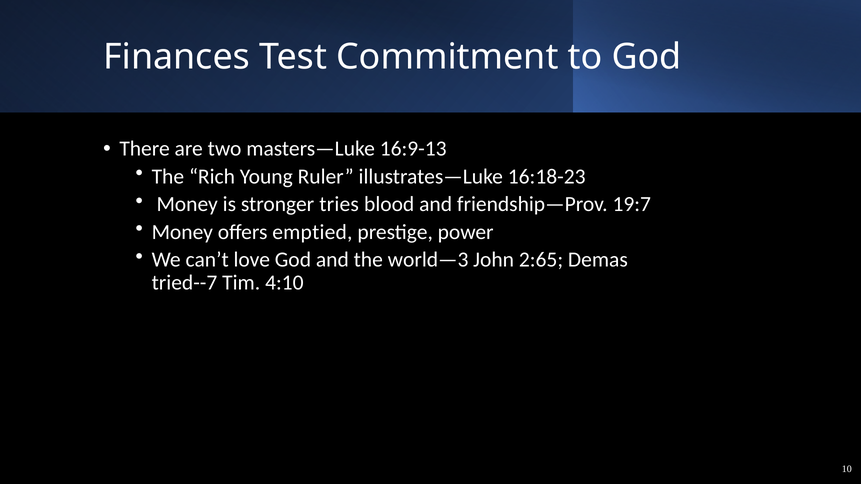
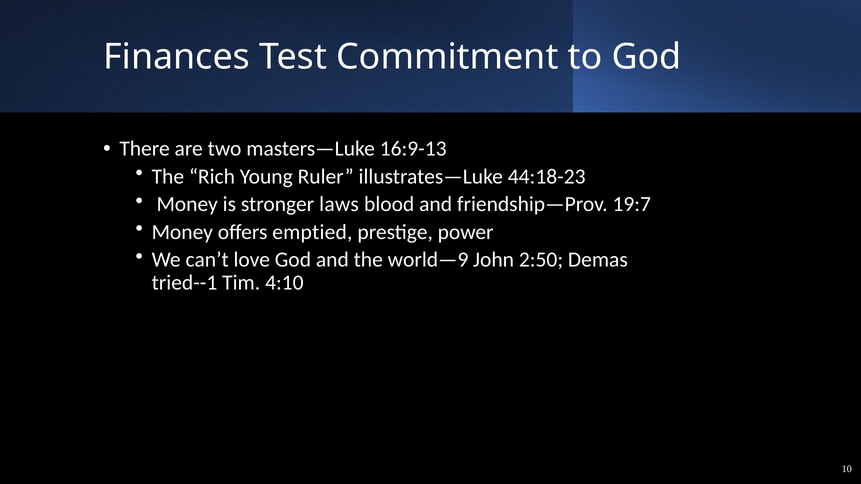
16:18-23: 16:18-23 -> 44:18-23 (547, 177)
tries: tries -> laws (339, 204)
world—3: world—3 -> world—9 (428, 260)
2:65: 2:65 -> 2:50 (541, 260)
tried--7: tried--7 -> tried--1 (185, 283)
